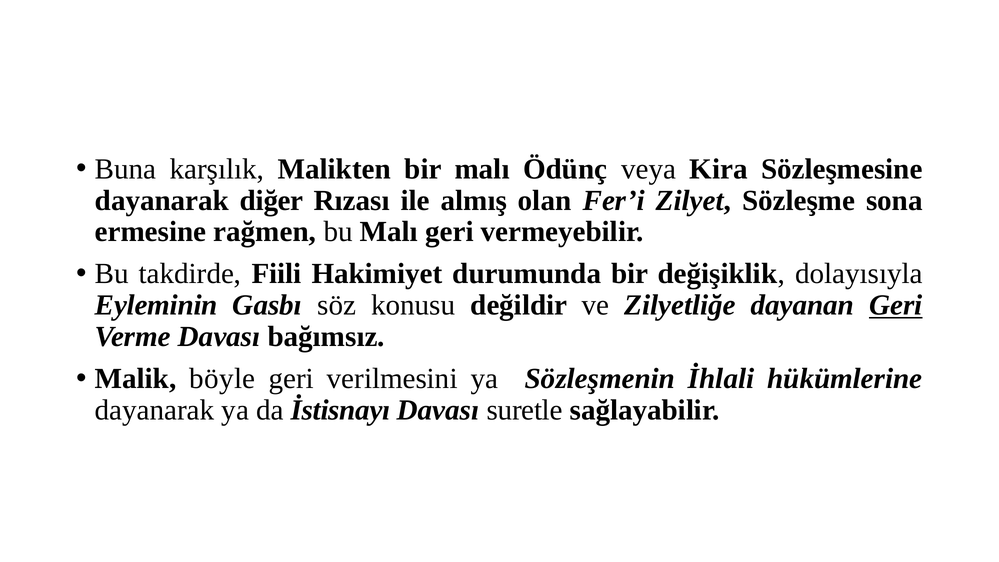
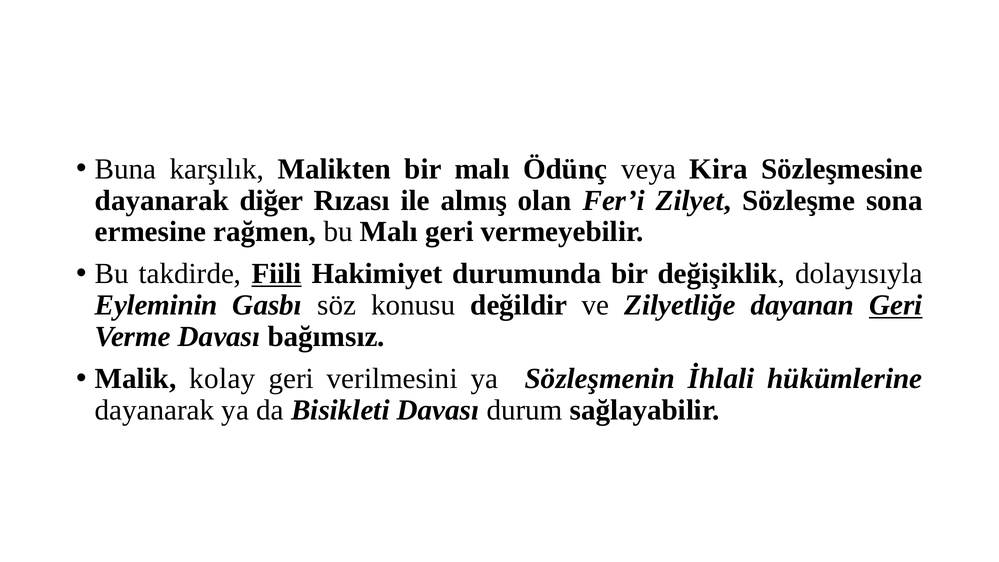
Fiili underline: none -> present (277, 274)
böyle: böyle -> kolay (222, 379)
İstisnayı: İstisnayı -> Bisikleti (340, 410)
suretle: suretle -> durum (525, 410)
